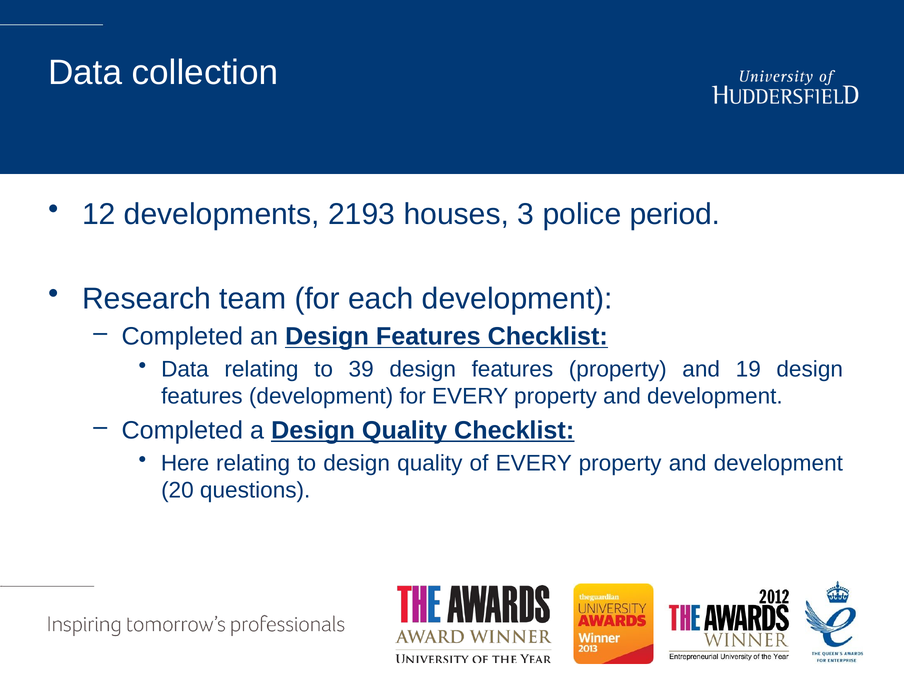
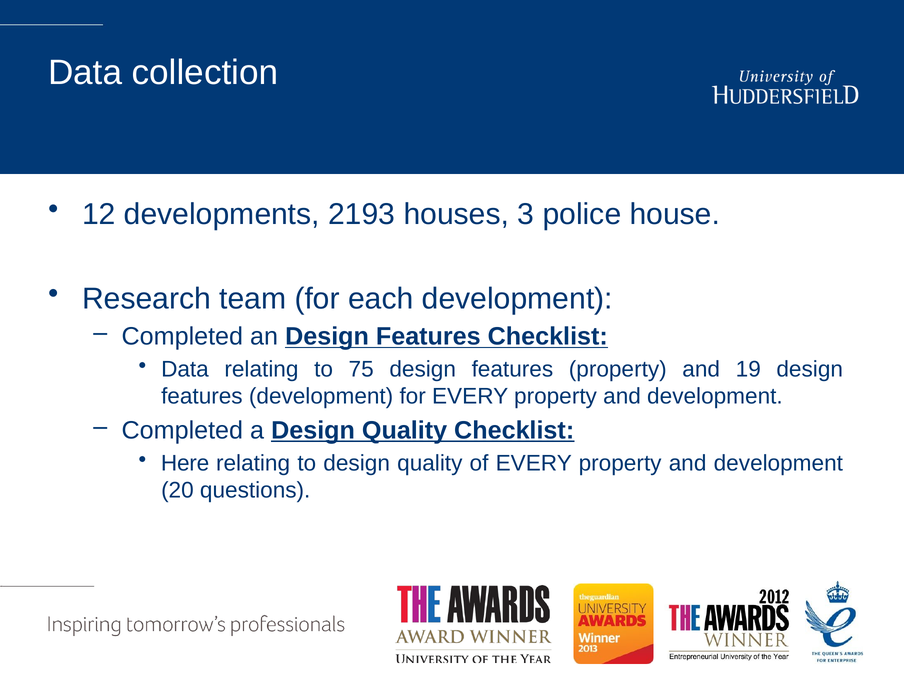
period: period -> house (675, 214)
39: 39 -> 75 (361, 369)
